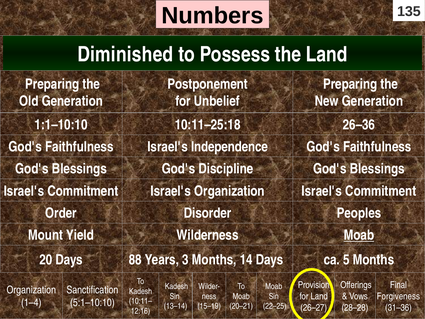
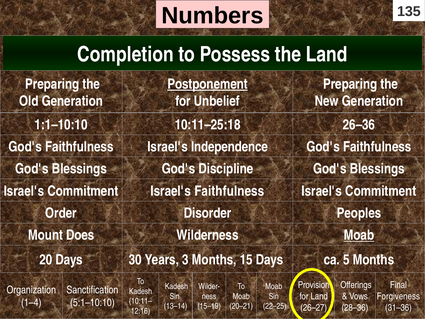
Diminished: Diminished -> Completion (125, 54)
Postponement underline: none -> present (208, 84)
Israel's Organization: Organization -> Faithfulness (229, 191)
Yield: Yield -> Does (80, 235)
88: 88 -> 30 (135, 260)
14: 14 -> 15 (246, 260)
28–28: 28–28 -> 28–36 (355, 307)
